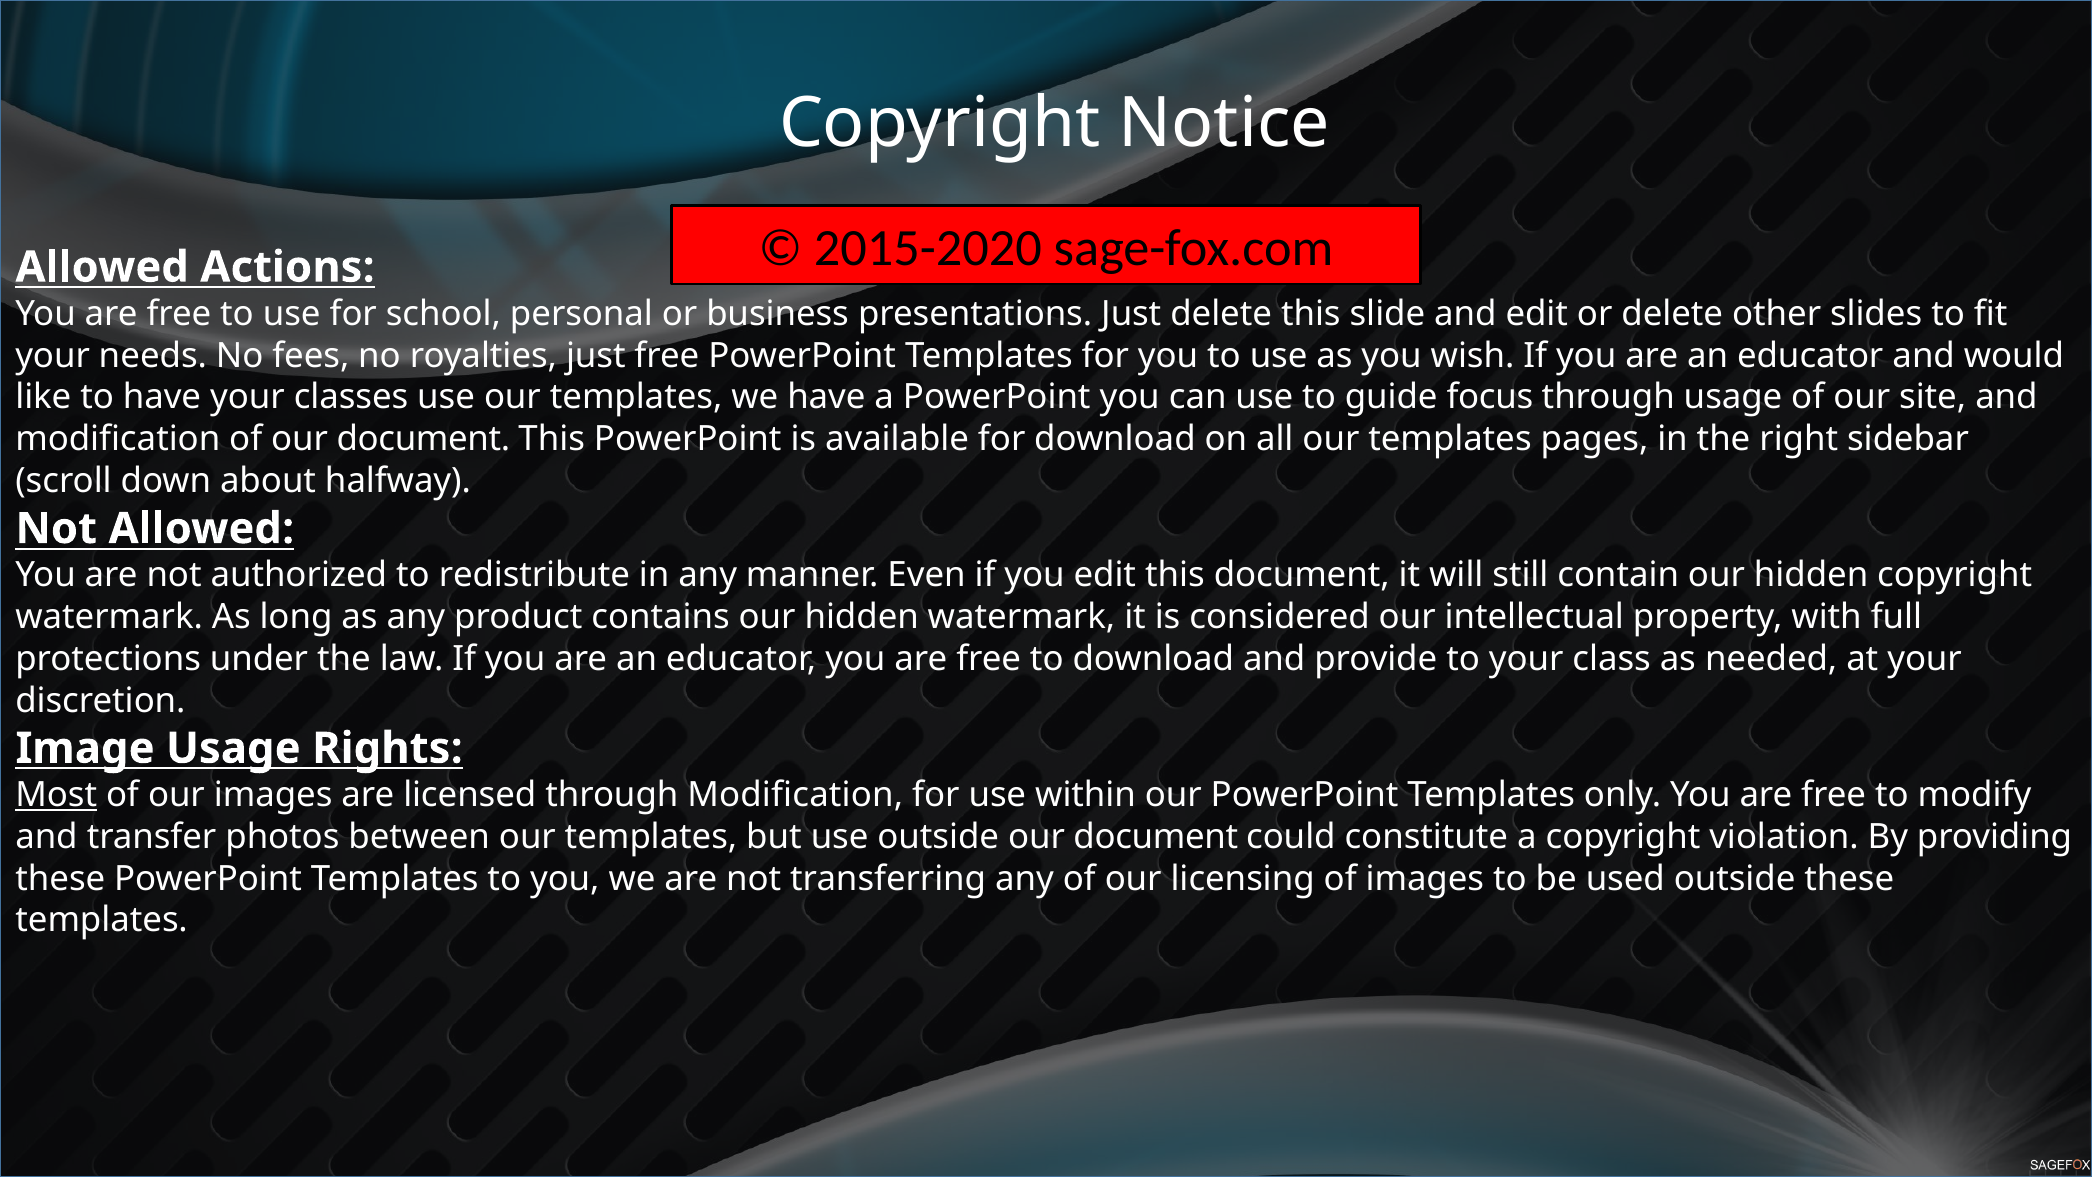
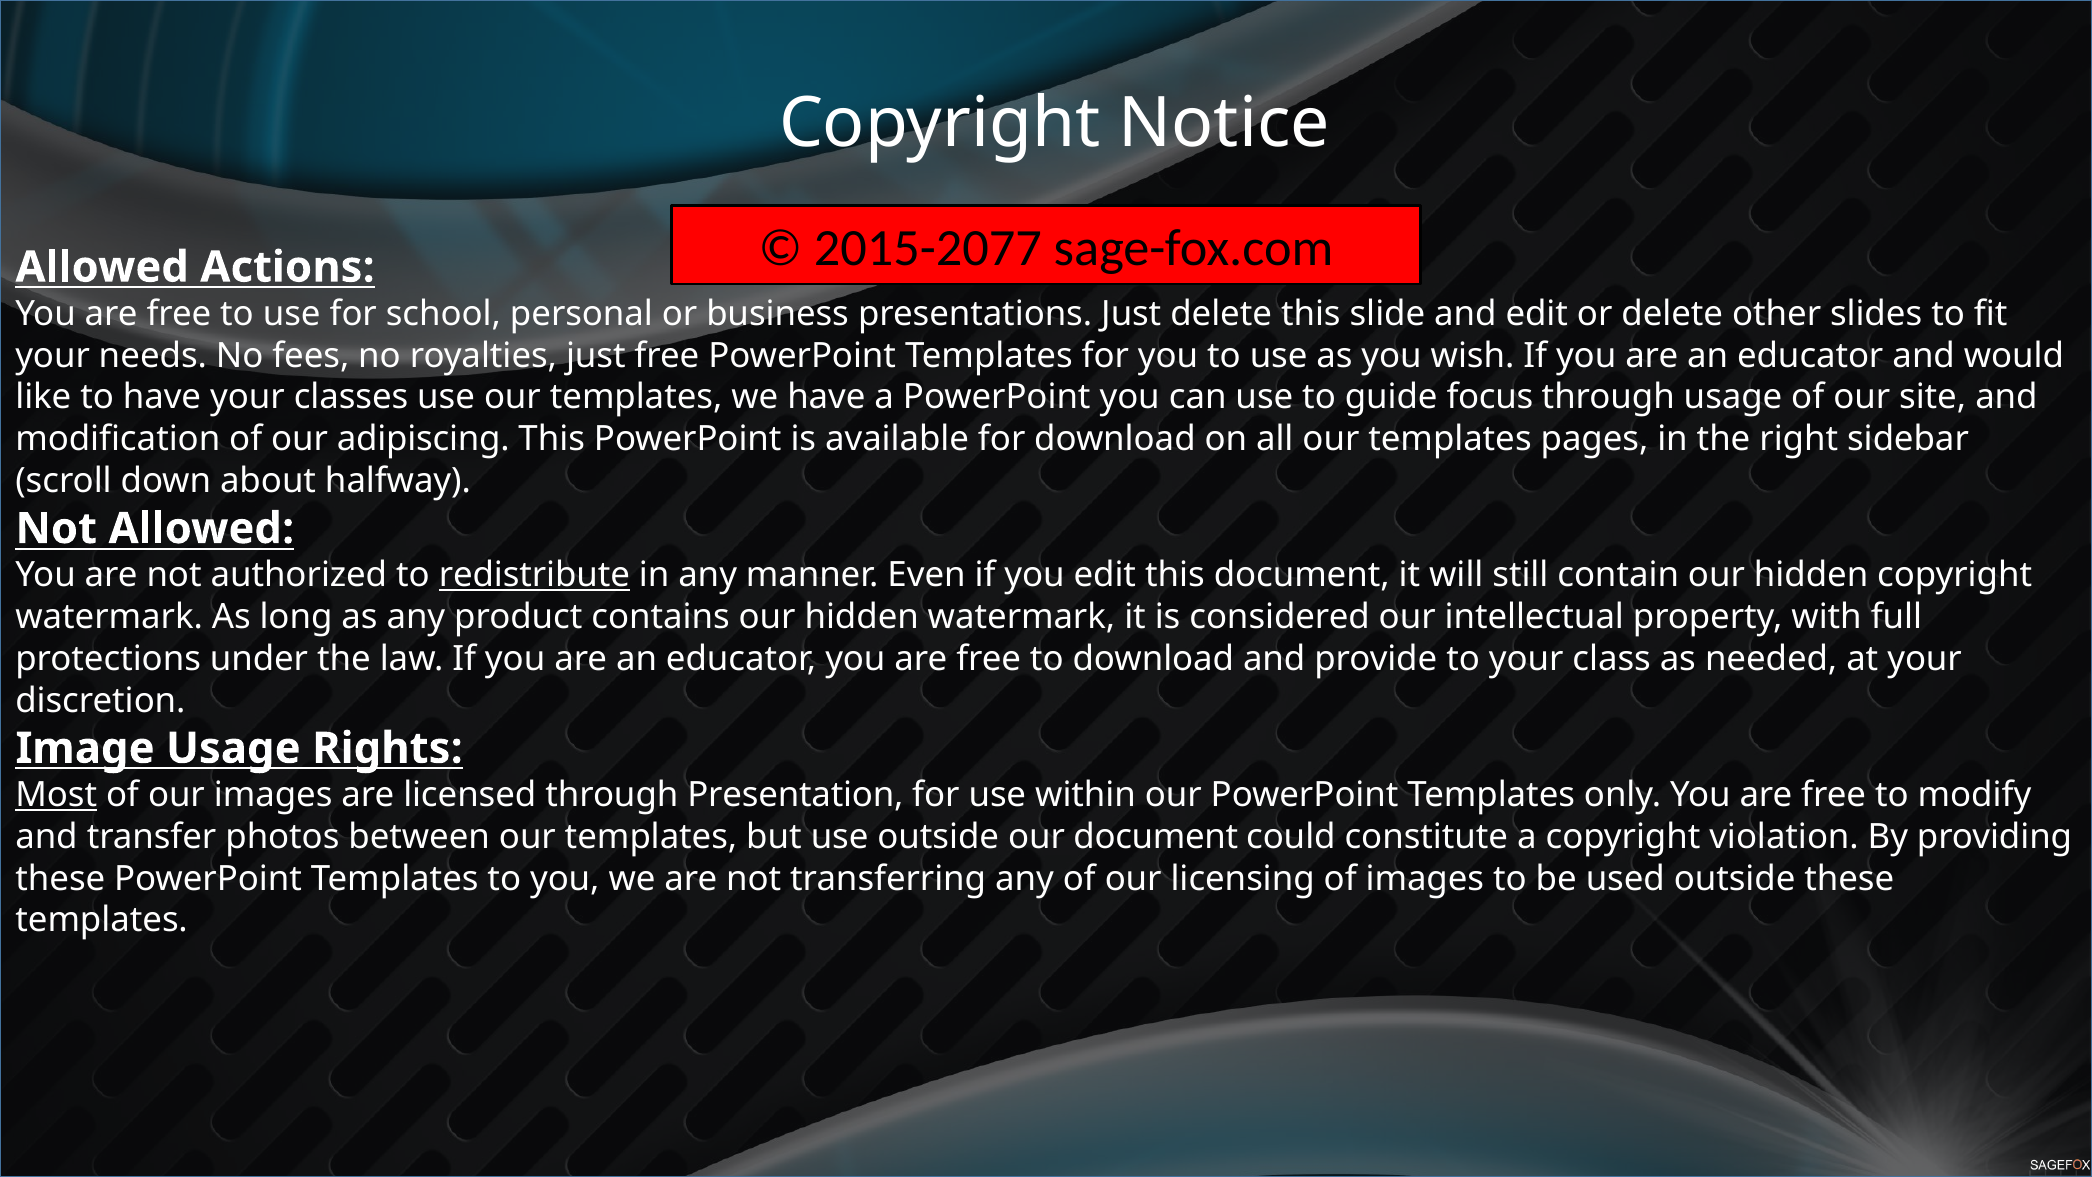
2015-2020: 2015-2020 -> 2015-2077 (928, 248)
of our document: document -> adipiscing (423, 439)
redistribute underline: none -> present (534, 575)
through Modification: Modification -> Presentation (795, 795)
